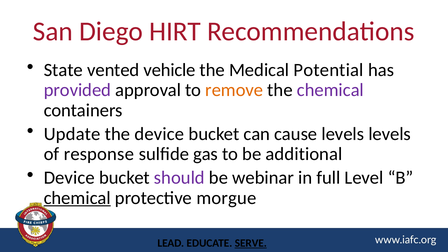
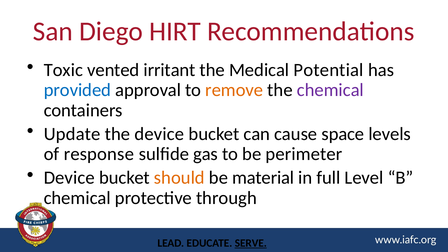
State: State -> Toxic (63, 70)
vehicle: vehicle -> irritant (170, 70)
provided colour: purple -> blue (77, 90)
cause levels: levels -> space (343, 134)
additional: additional -> perimeter (304, 154)
should colour: purple -> orange (179, 178)
webinar: webinar -> material (263, 178)
chemical underline: present -> none (77, 198)
morgue: morgue -> through (226, 198)
